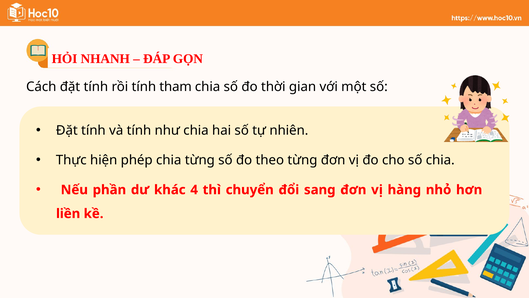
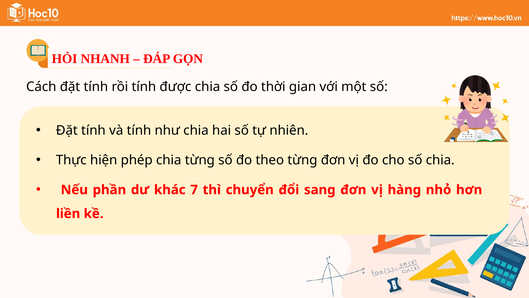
tham: tham -> được (175, 87)
4: 4 -> 7 (194, 190)
